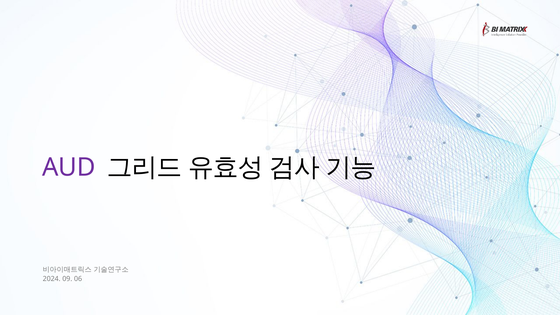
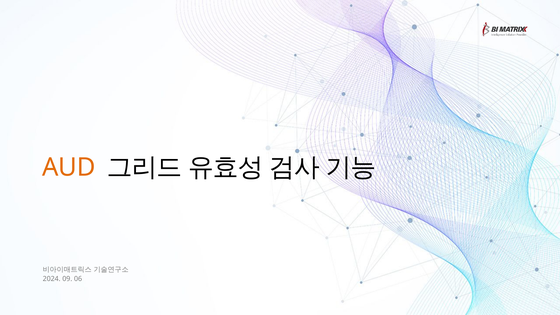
AUD colour: purple -> orange (69, 167)
